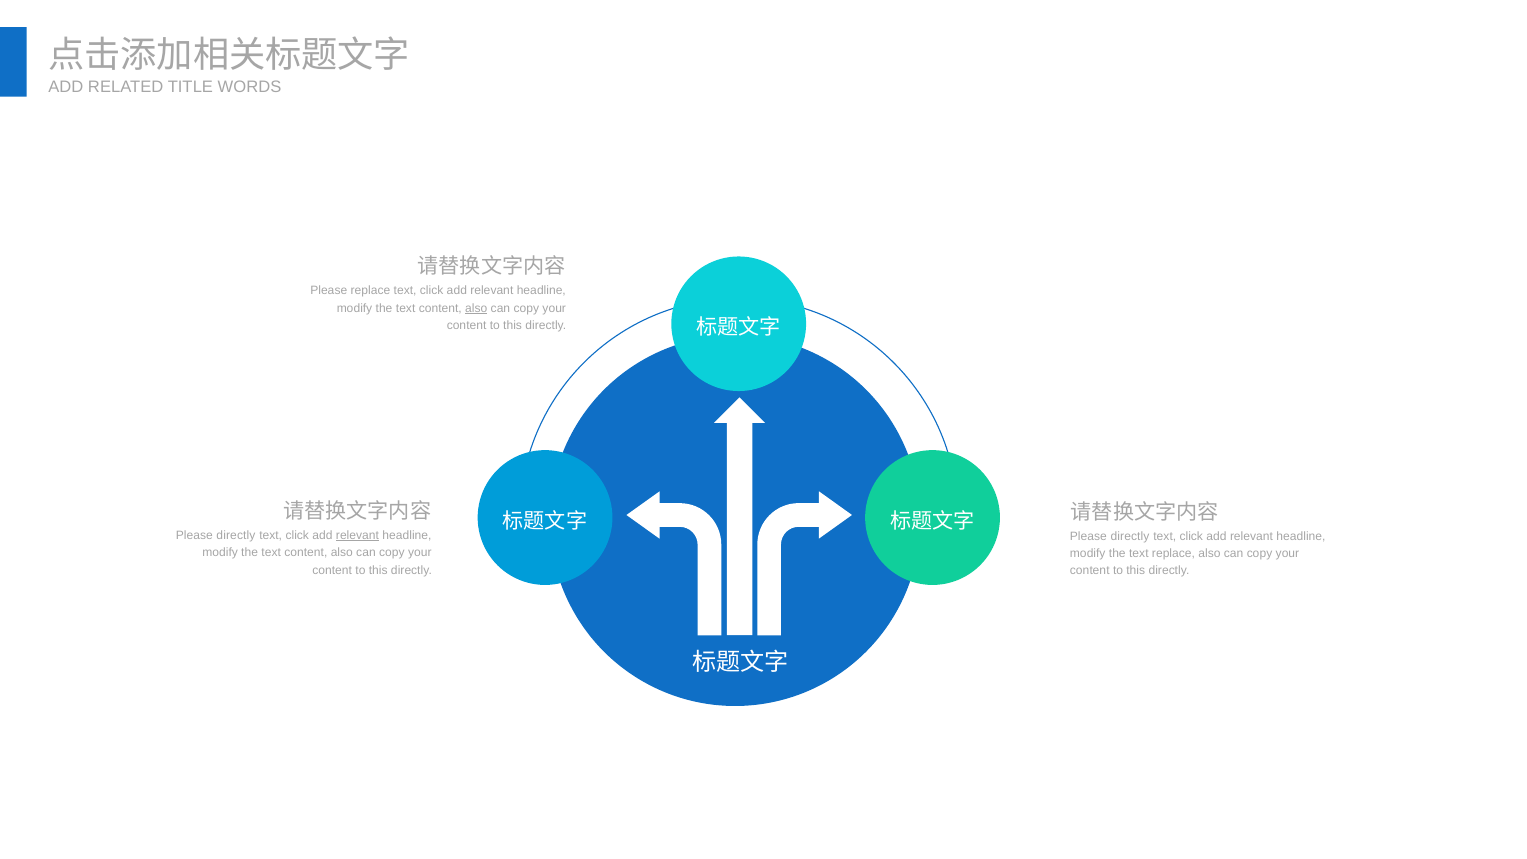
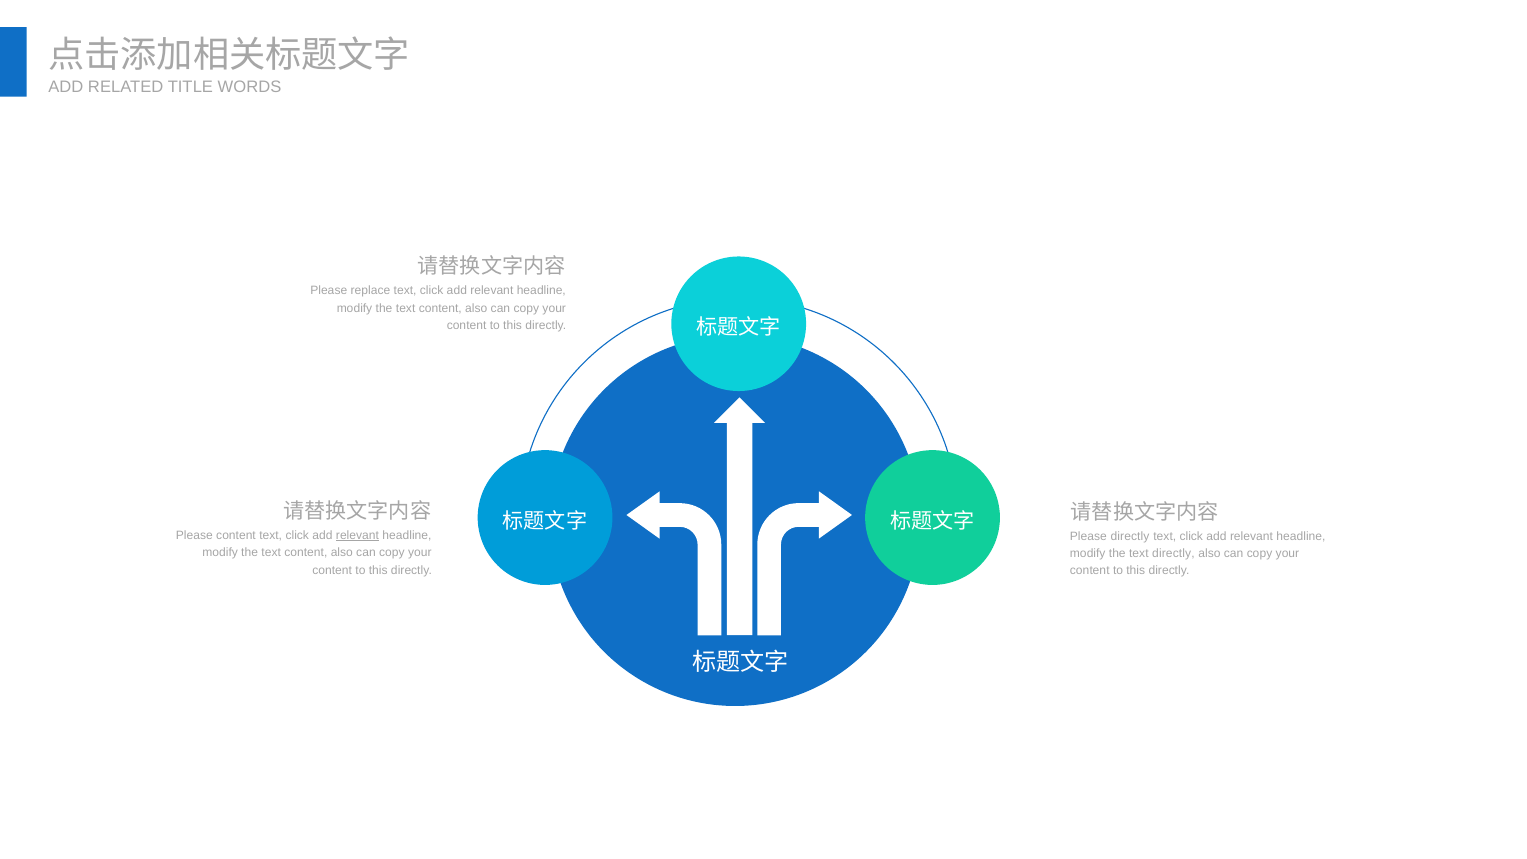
also underline: present -> none (476, 308)
directly: directly -> content (236, 535)
text replace: replace -> directly (1173, 554)
